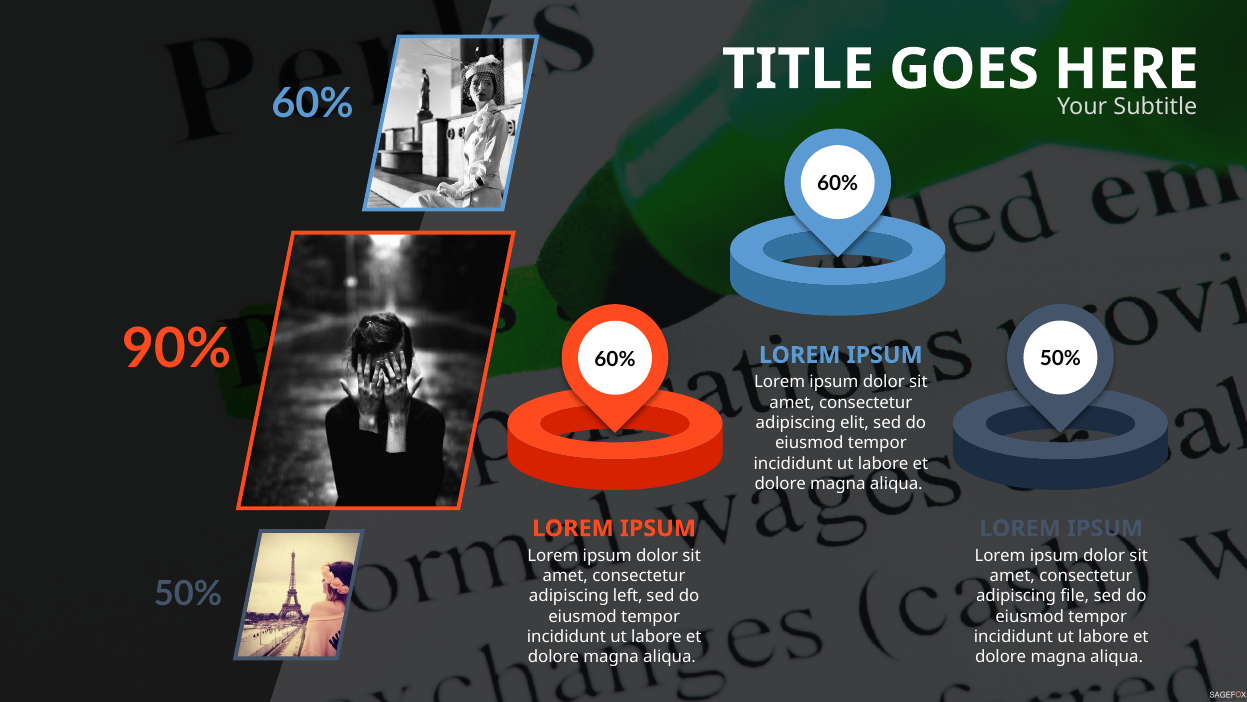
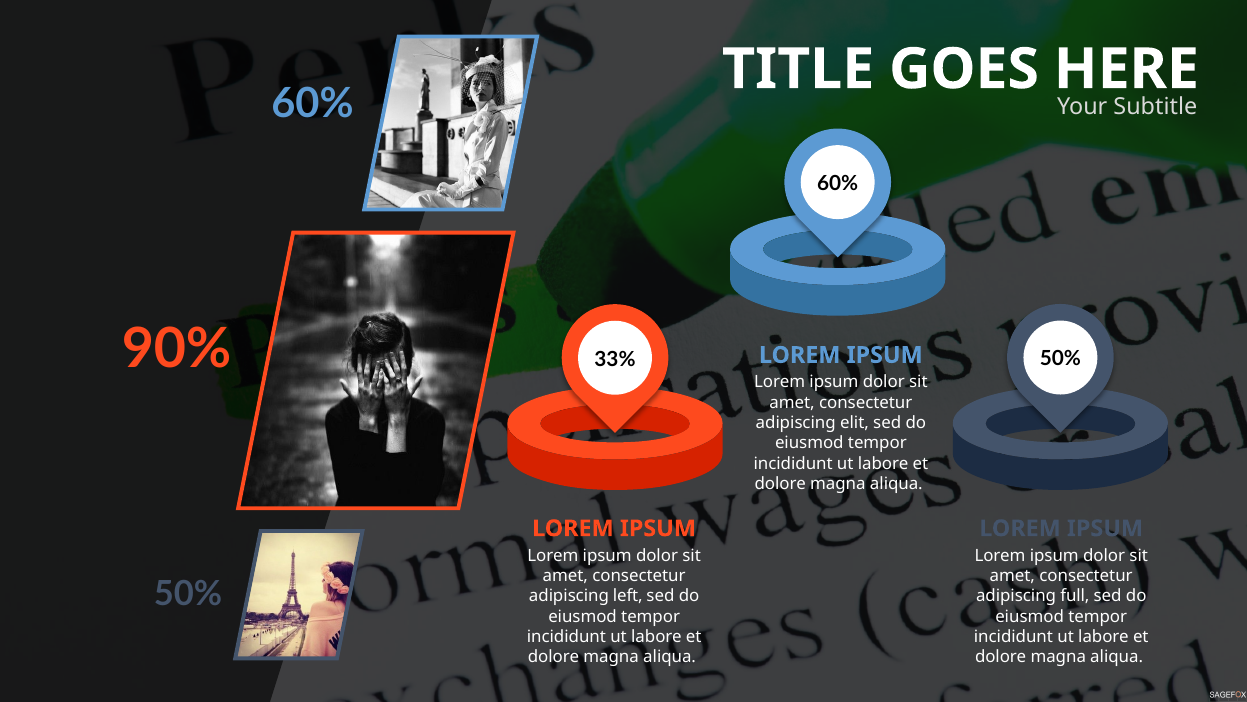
60%: 60% -> 33% (615, 359)
file: file -> full (1075, 596)
